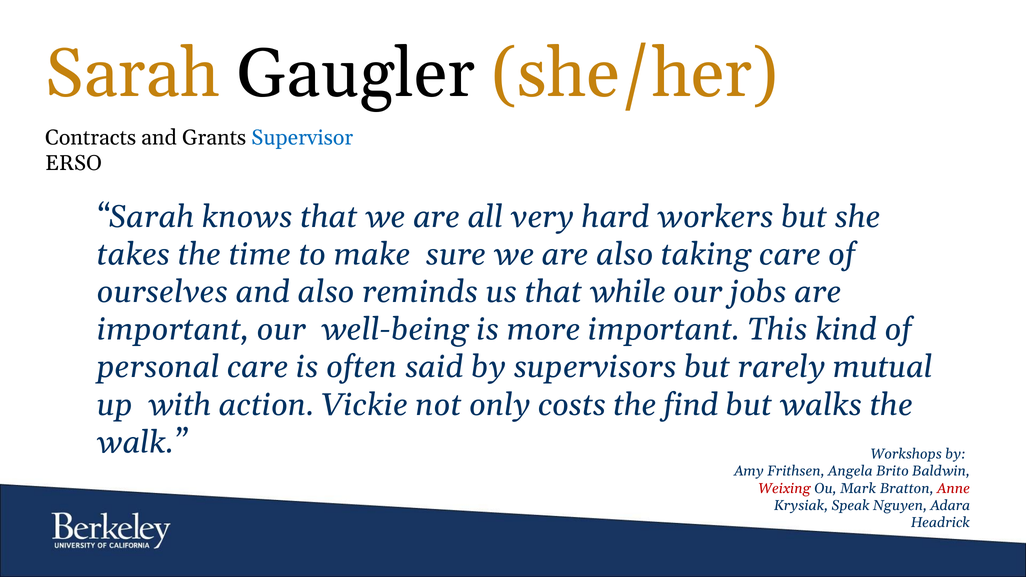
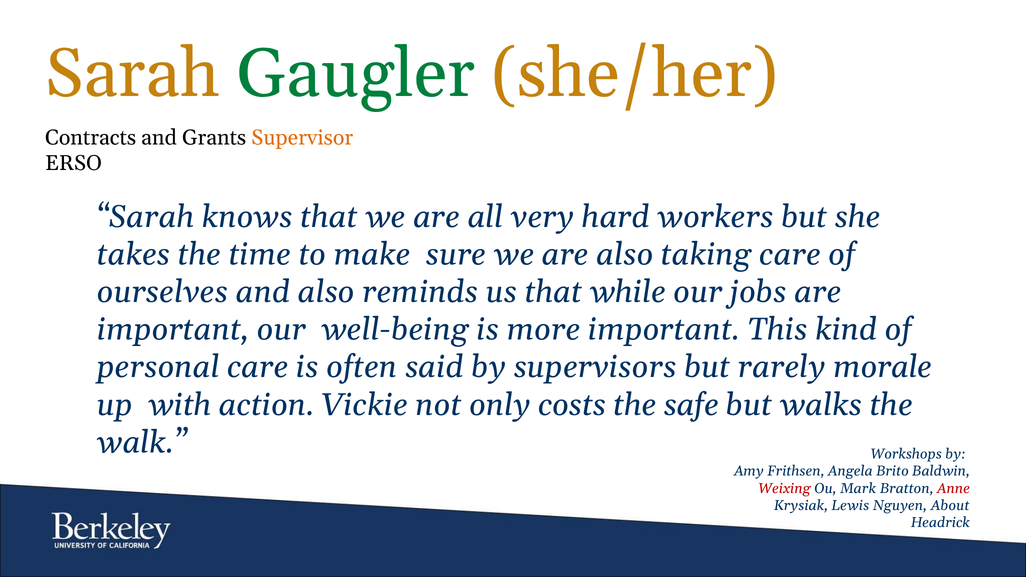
Gaugler colour: black -> green (356, 74)
Supervisor colour: blue -> orange (302, 138)
mutual: mutual -> morale (883, 367)
find: find -> safe (691, 405)
Speak: Speak -> Lewis (850, 506)
Adara: Adara -> About (950, 506)
